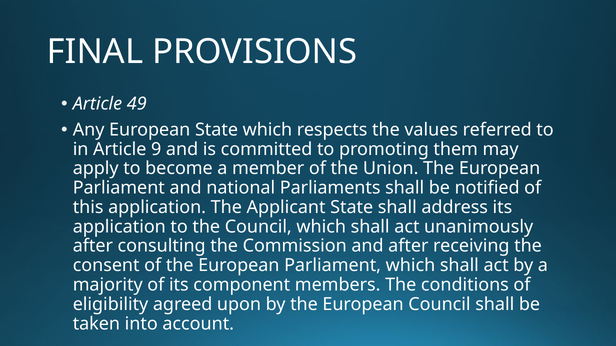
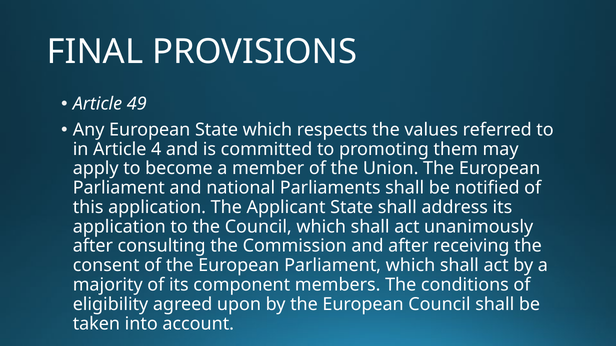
9: 9 -> 4 (156, 149)
